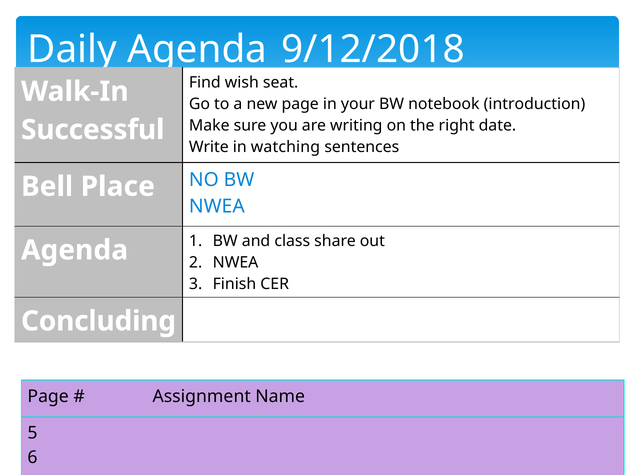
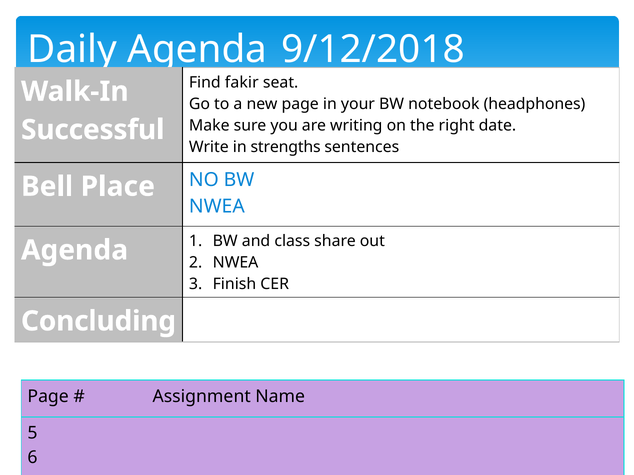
wish: wish -> fakir (242, 82)
introduction: introduction -> headphones (534, 104)
watching: watching -> strengths (286, 147)
